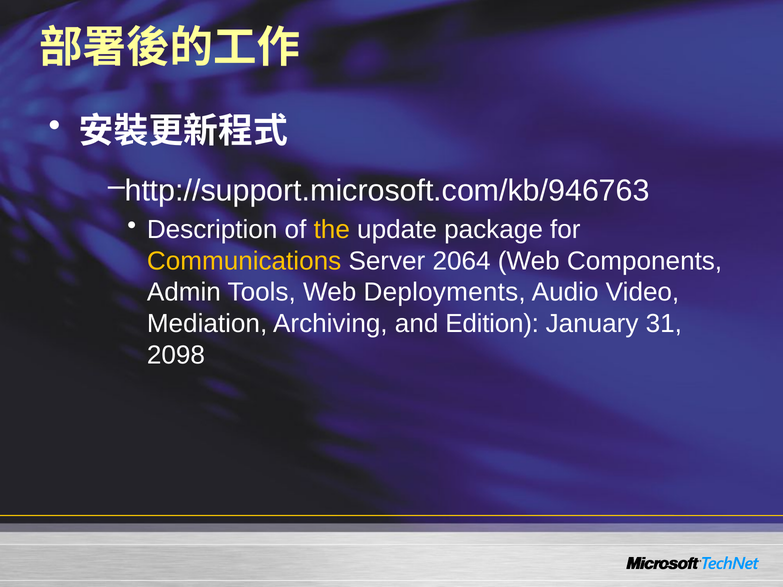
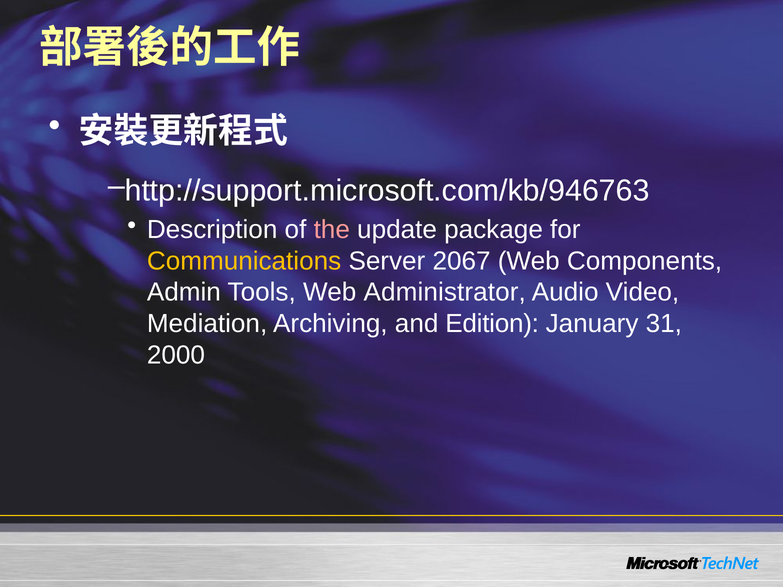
the colour: yellow -> pink (332, 230)
2064: 2064 -> 2067 (462, 261)
Deployments: Deployments -> Administrator (445, 292)
2098: 2098 -> 2000 (176, 355)
